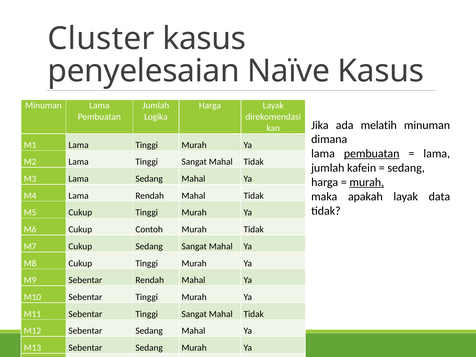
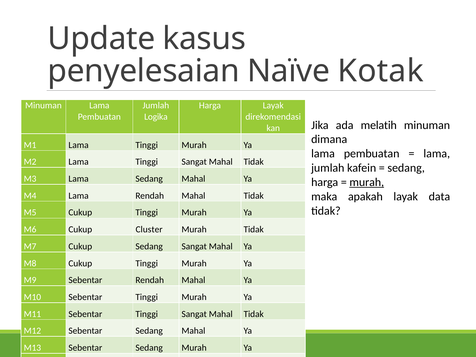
Cluster: Cluster -> Update (101, 39)
Naïve Kasus: Kasus -> Kotak (381, 71)
pembuatan underline: present -> none (372, 154)
Contoh: Contoh -> Cluster (149, 229)
